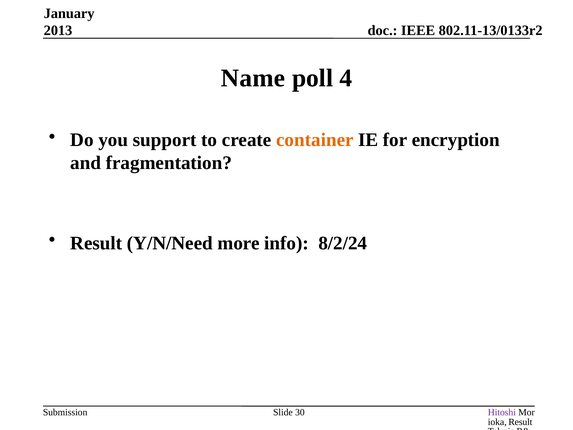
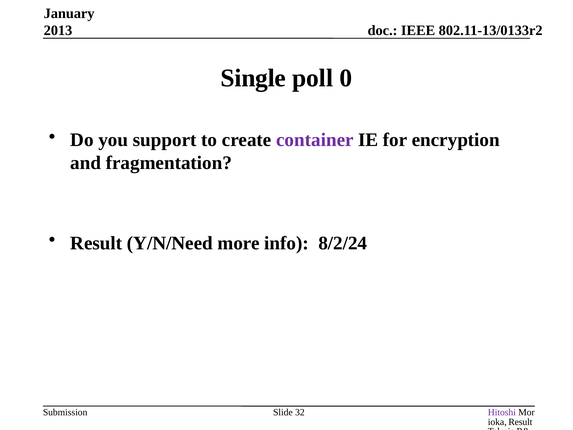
Name: Name -> Single (253, 78)
4: 4 -> 0 (346, 78)
container colour: orange -> purple (315, 140)
30: 30 -> 32 (300, 412)
